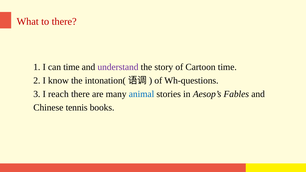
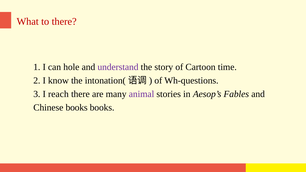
can time: time -> hole (71, 67)
animal colour: blue -> purple (142, 94)
Chinese tennis: tennis -> books (77, 108)
